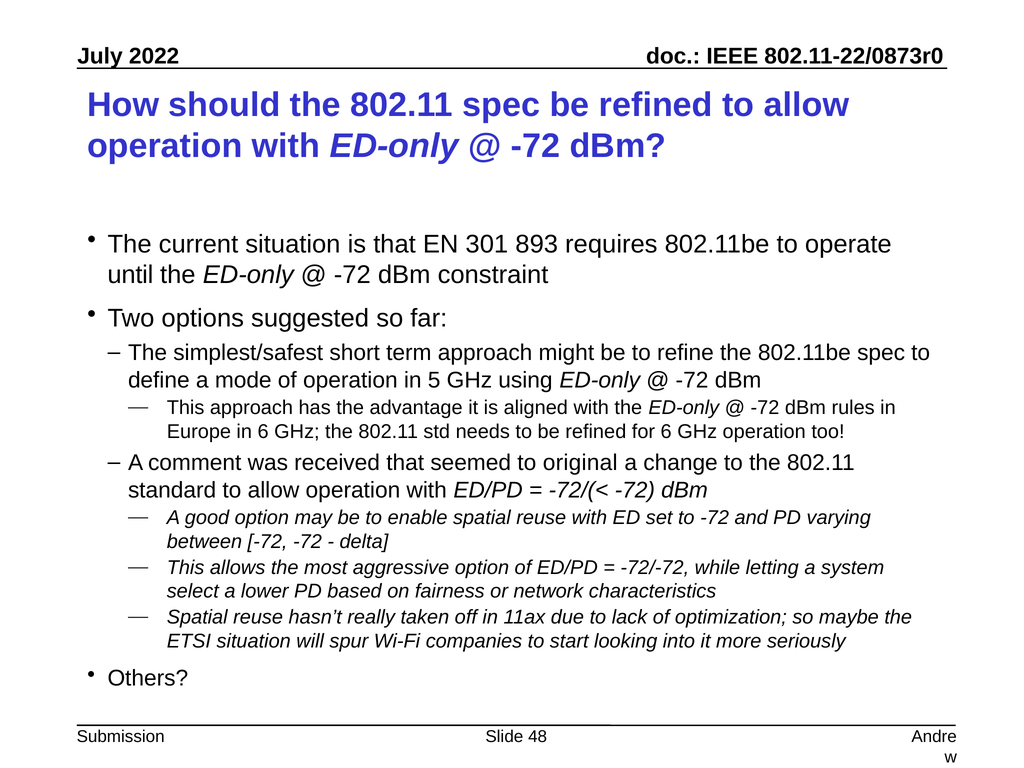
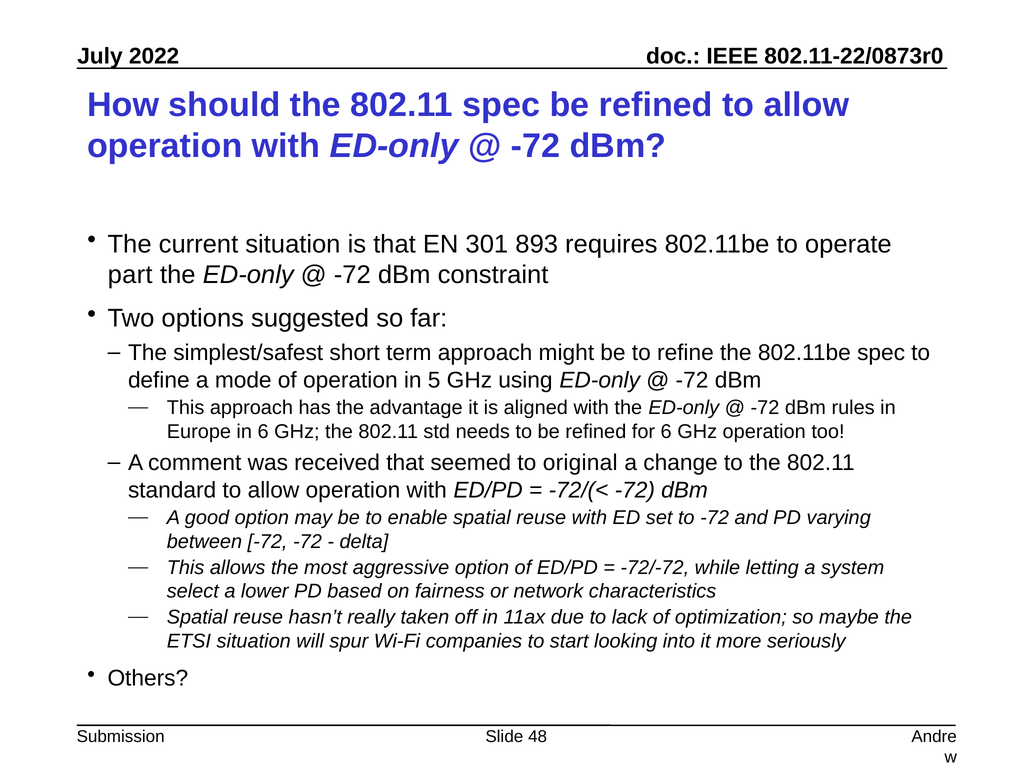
until: until -> part (130, 275)
